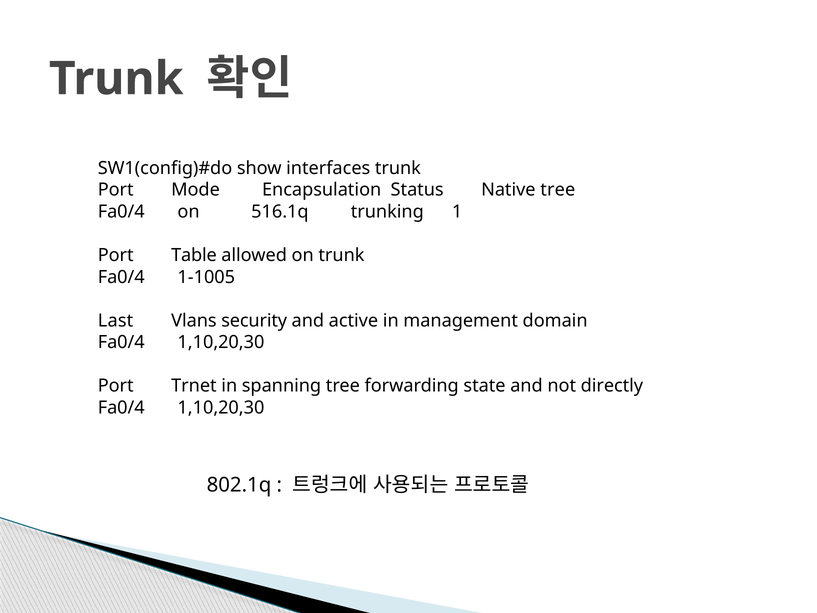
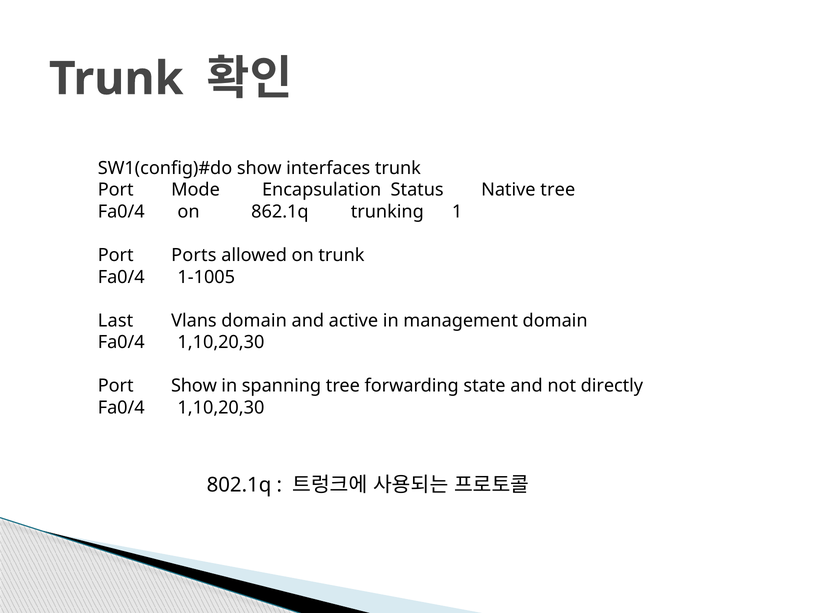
516.1q: 516.1q -> 862.1q (280, 212)
Table: Table -> Ports (194, 255)
Vlans security: security -> domain (254, 321)
Port Trnet: Trnet -> Show (194, 386)
